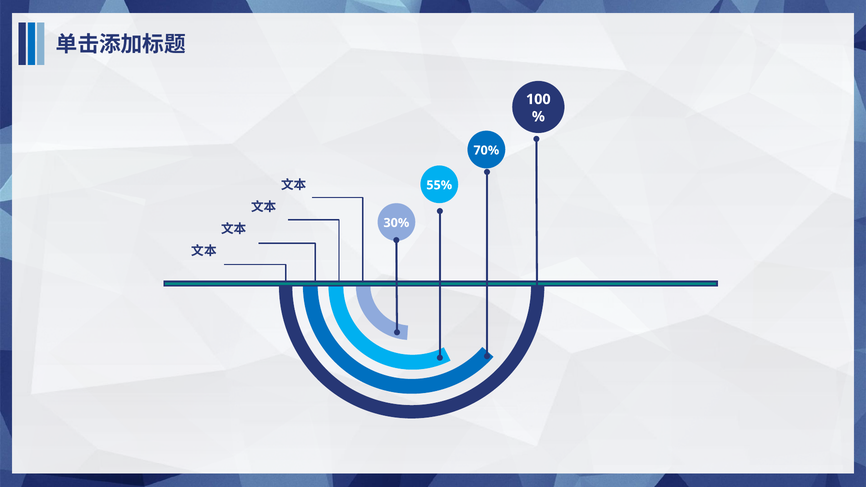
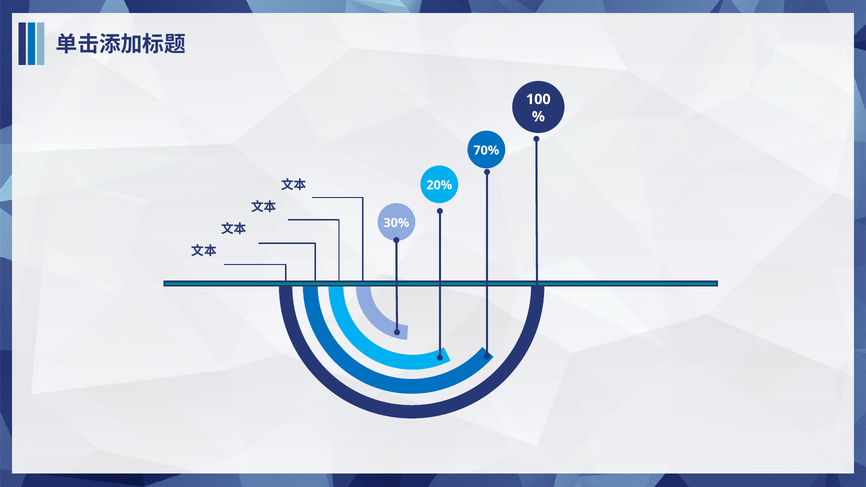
55%: 55% -> 20% (439, 185)
